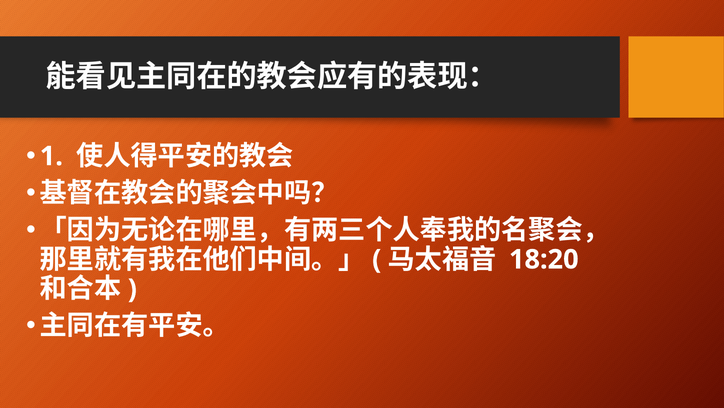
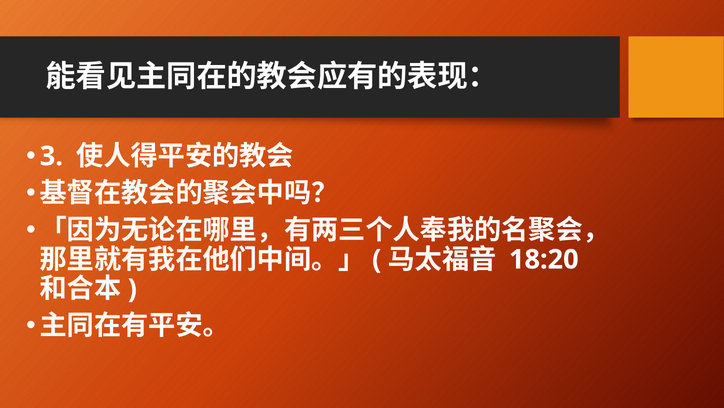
1: 1 -> 3 (51, 156)
